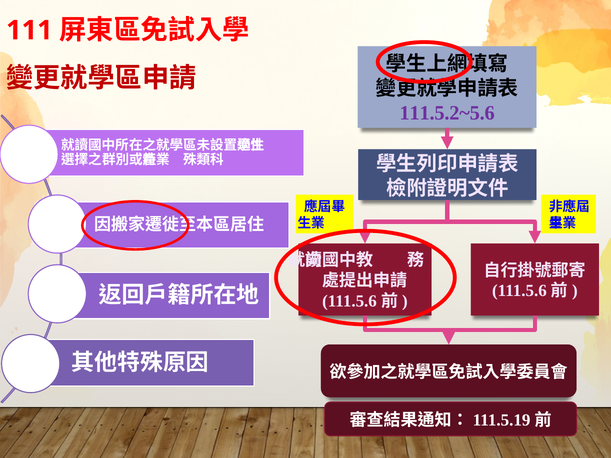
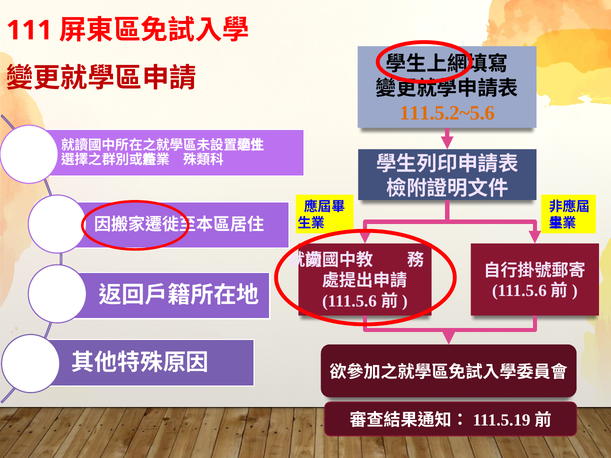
111.5.2~5.6 colour: purple -> orange (447, 113)
